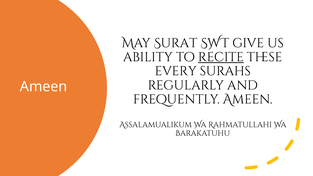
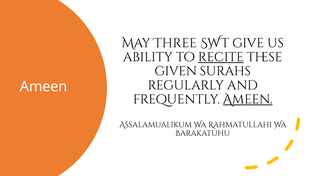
Surat: Surat -> Three (175, 43)
every: every -> given (176, 71)
Ameen underline: none -> present (248, 99)
